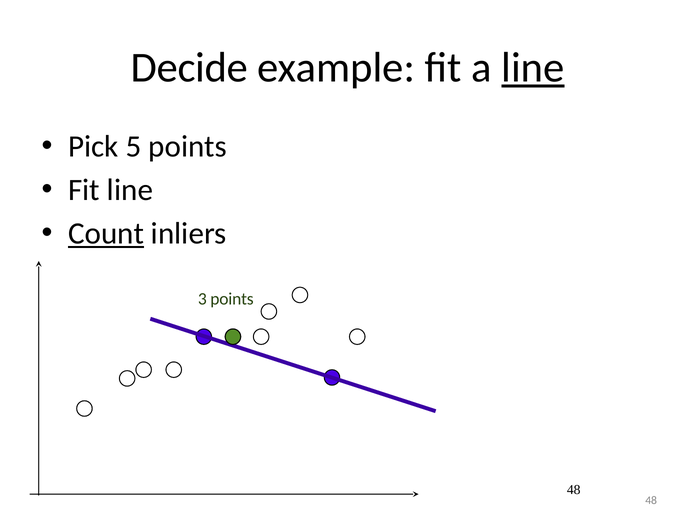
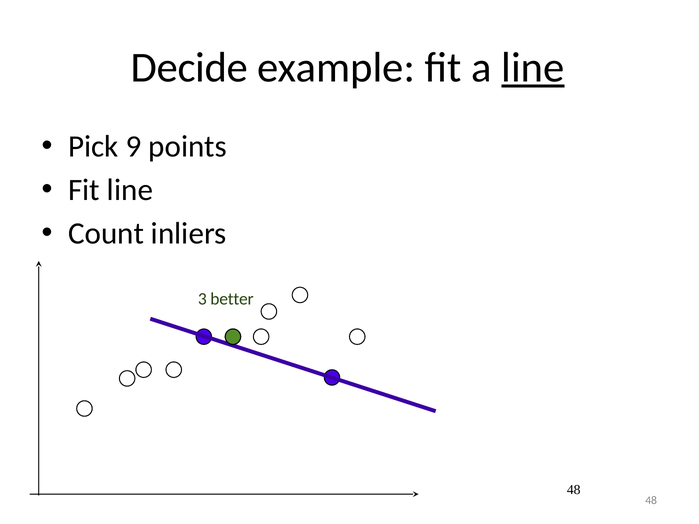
5: 5 -> 9 (133, 147)
Count underline: present -> none (106, 234)
3 points: points -> better (232, 299)
